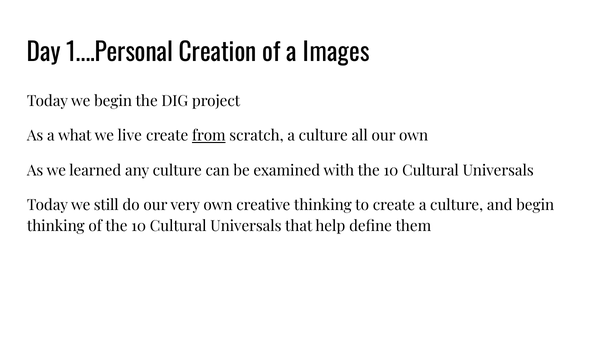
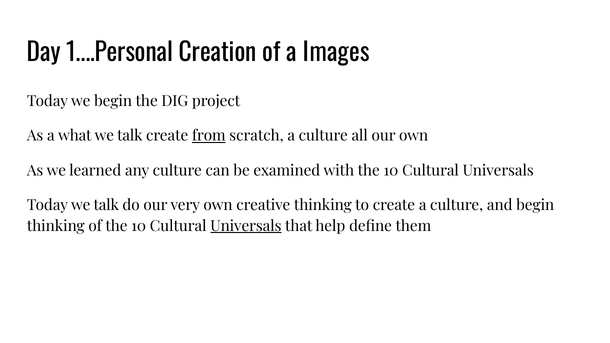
live: live -> talk (130, 136)
Today we still: still -> talk (106, 205)
Universals underline: none -> present (246, 226)
